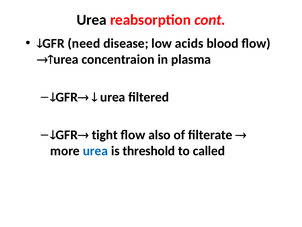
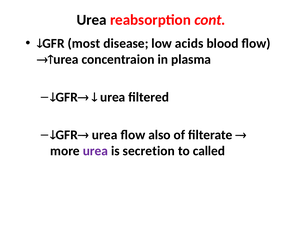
need: need -> most (84, 43)
GFR tight: tight -> urea (105, 135)
urea colour: blue -> purple (95, 151)
threshold: threshold -> secretion (149, 151)
